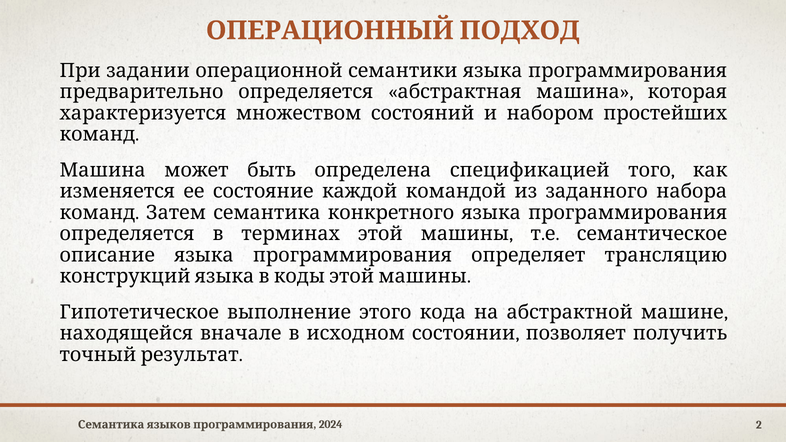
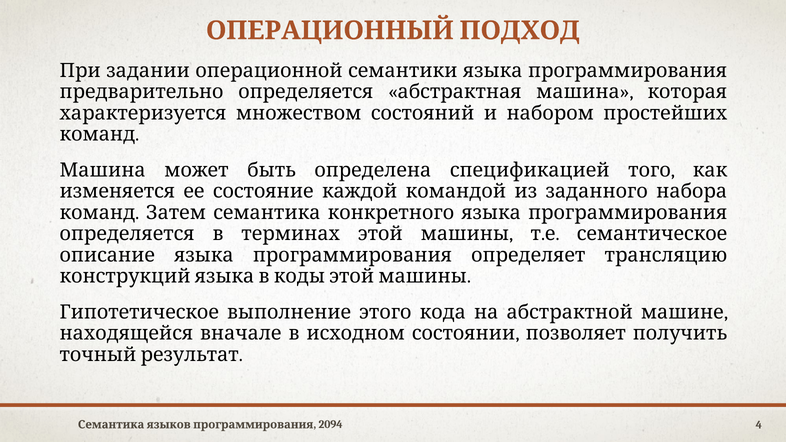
2024: 2024 -> 2094 (331, 425)
2: 2 -> 4 (759, 425)
